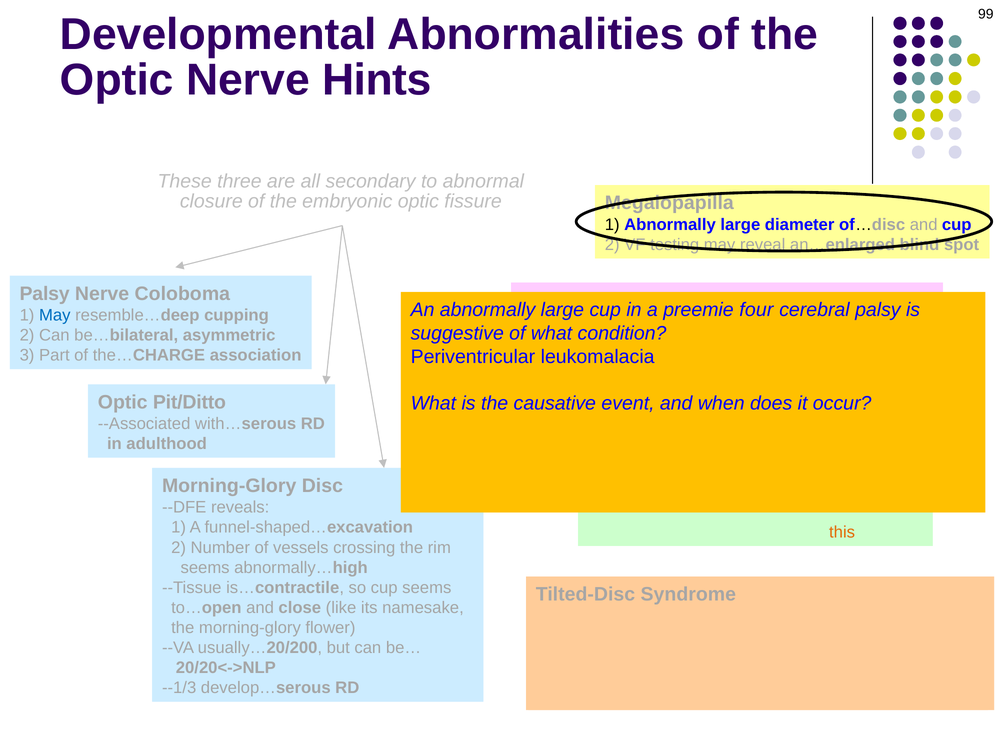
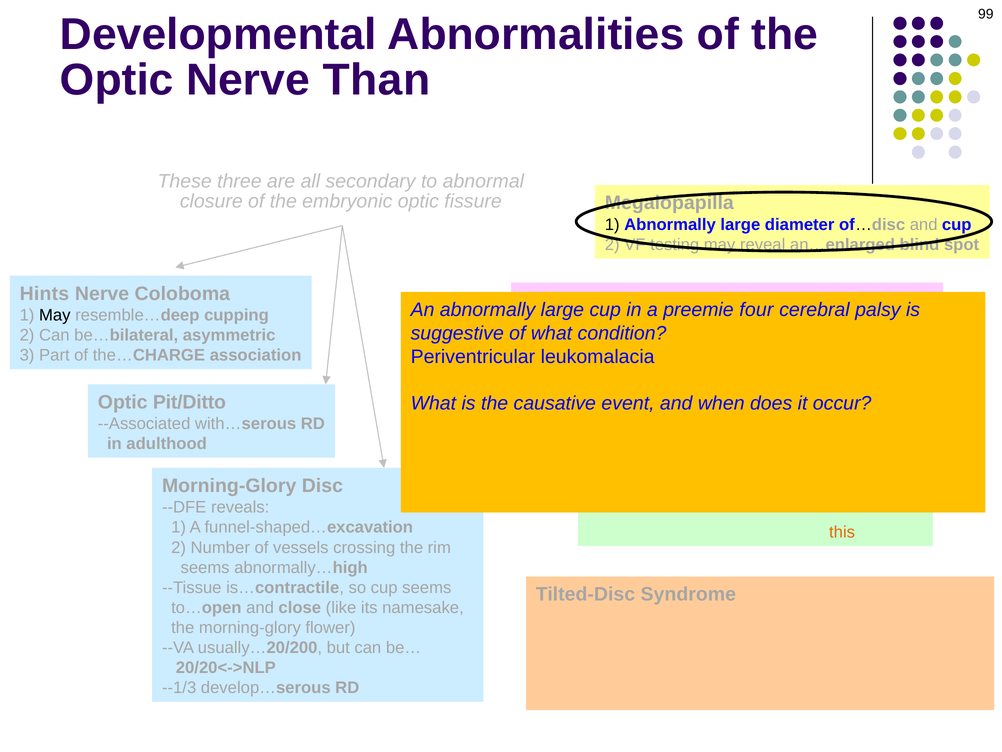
Hints: Hints -> Than (376, 80)
Palsy: Palsy -> Hints (44, 294)
May colour: blue -> black (55, 315)
